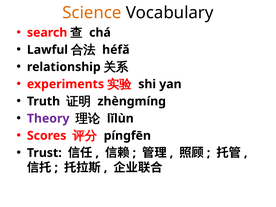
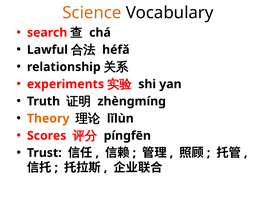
Theory colour: purple -> orange (48, 118)
